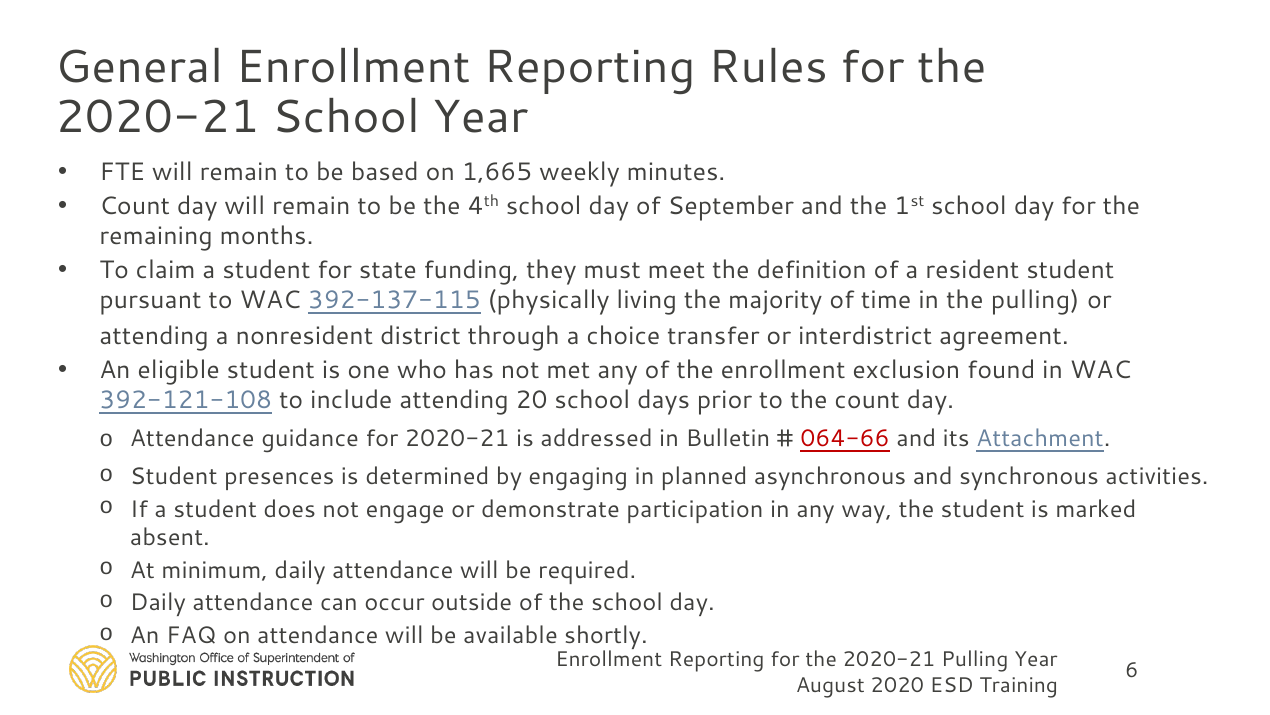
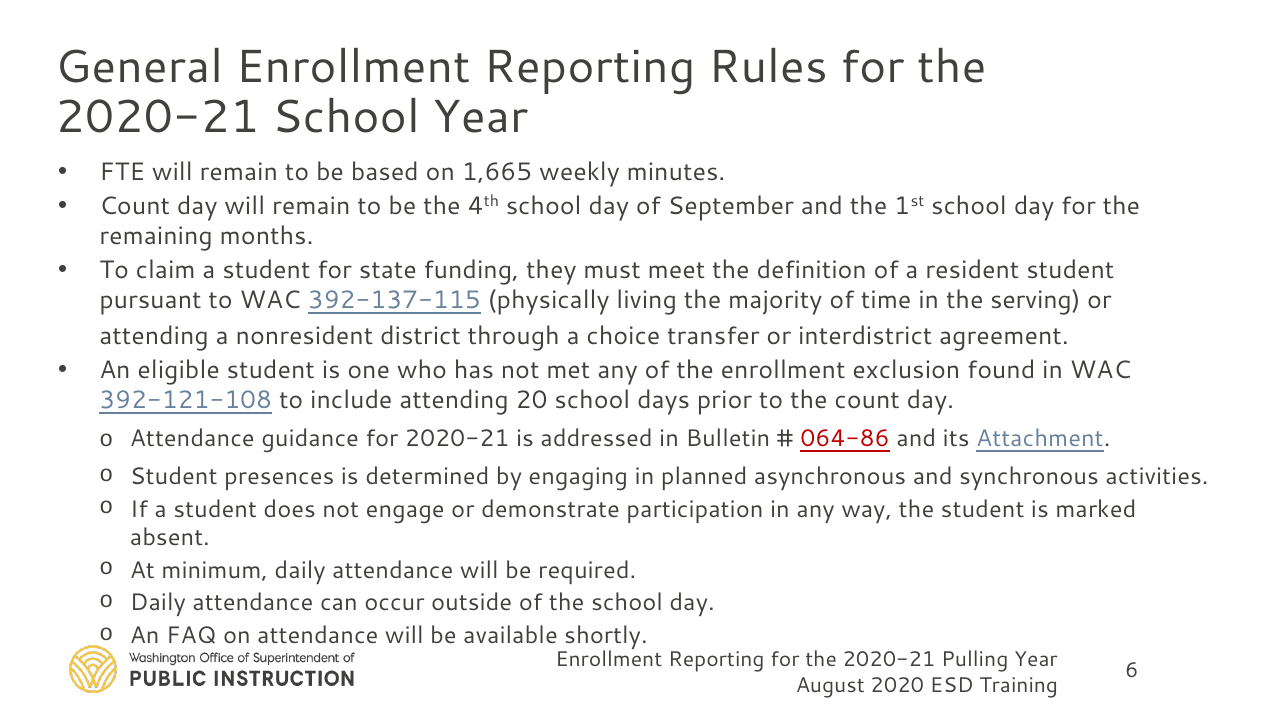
the pulling: pulling -> serving (1035, 300)
064-66: 064-66 -> 064-86 (845, 439)
